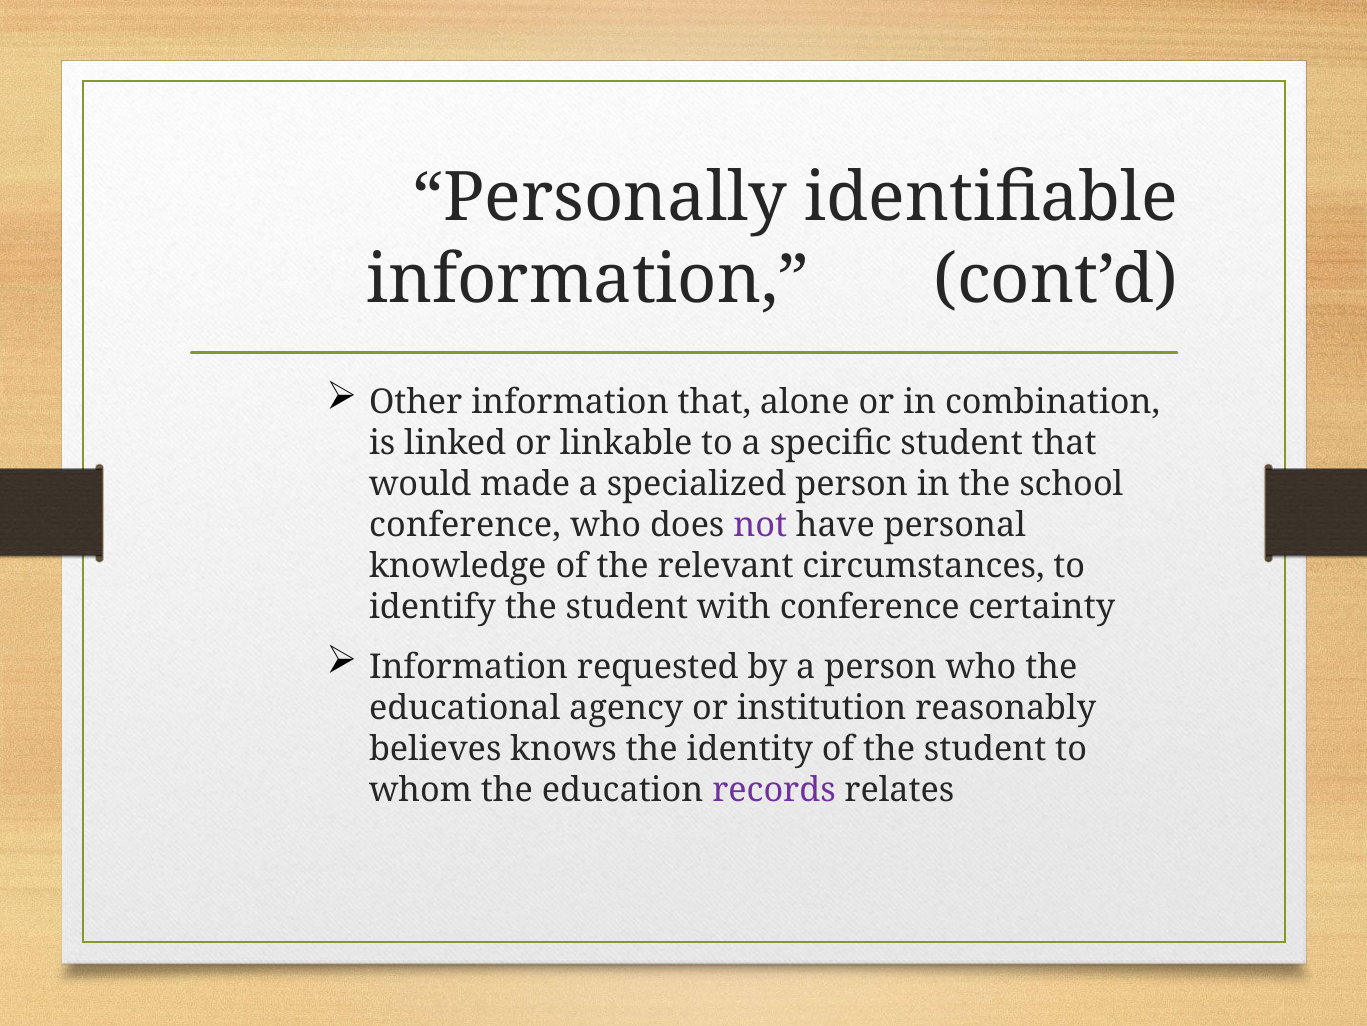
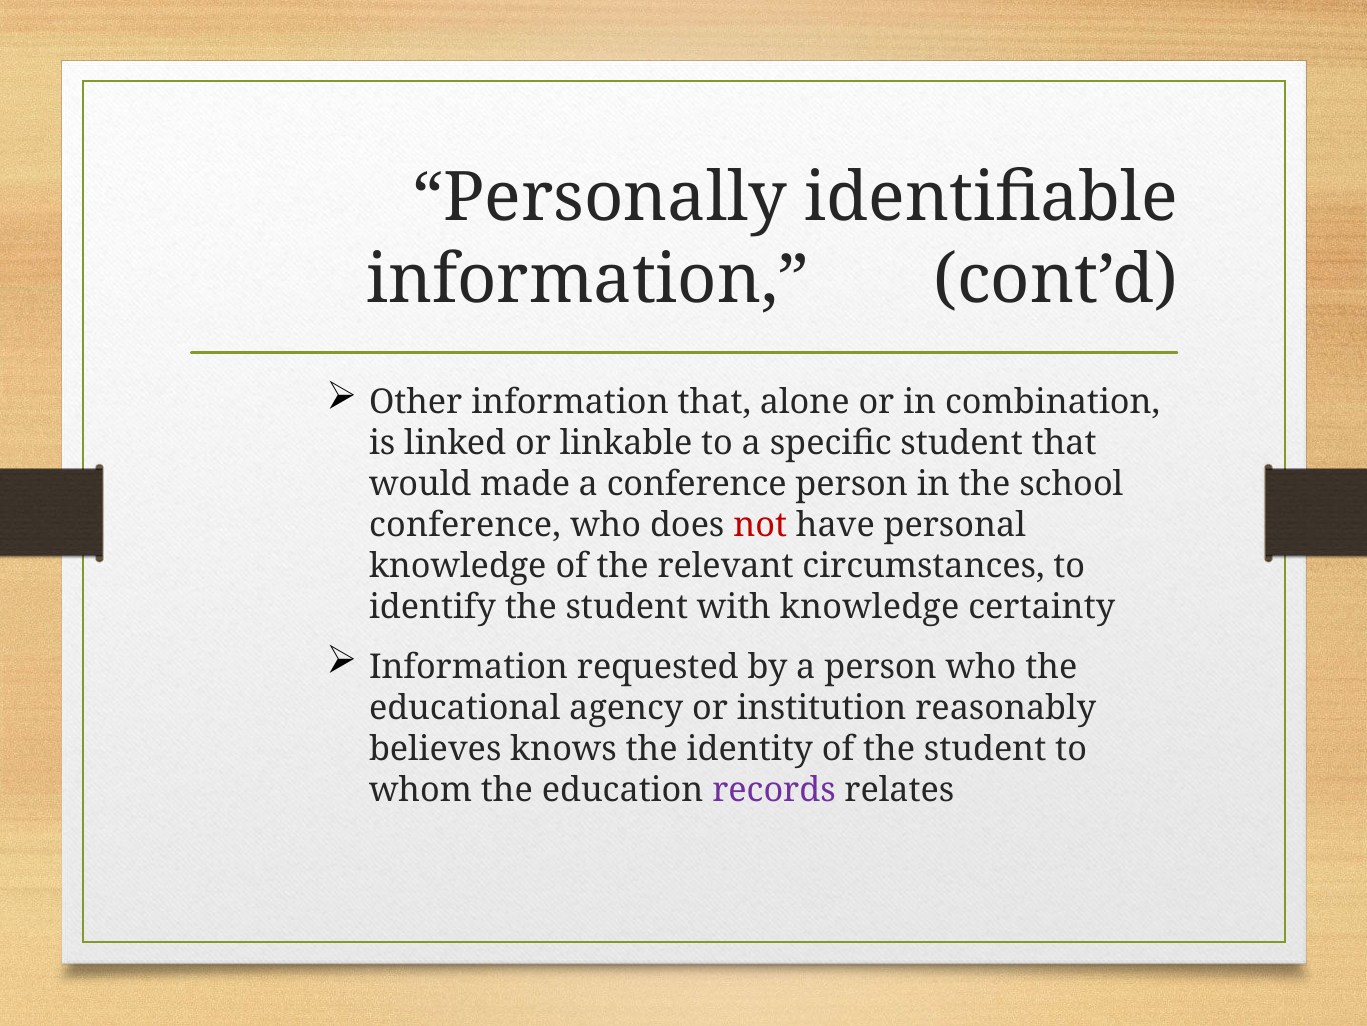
a specialized: specialized -> conference (697, 484)
not colour: purple -> red (760, 525)
with conference: conference -> knowledge (870, 607)
